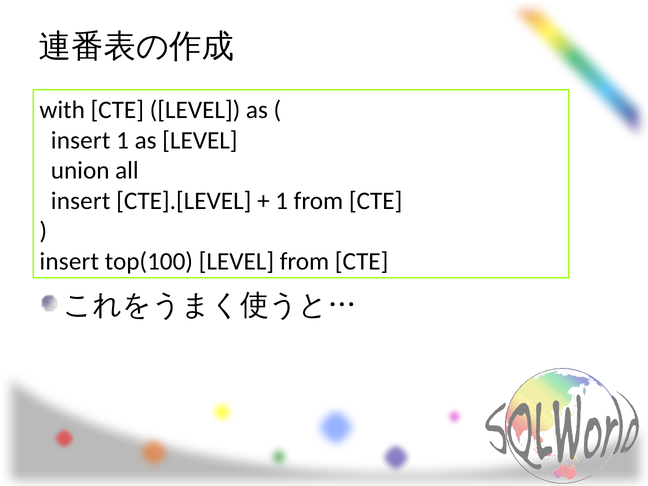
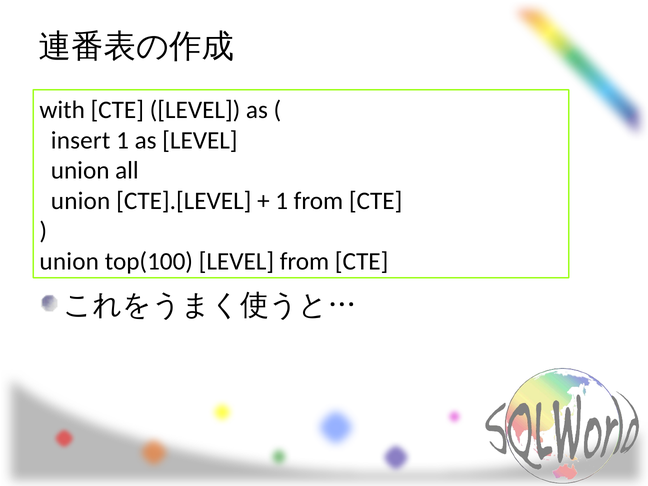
insert: insert -> union (81, 201)
insert: insert -> union (69, 261)
